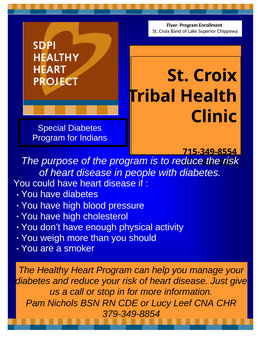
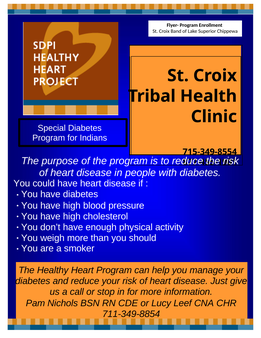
379-349-8854: 379-349-8854 -> 711-349-8854 (131, 314)
